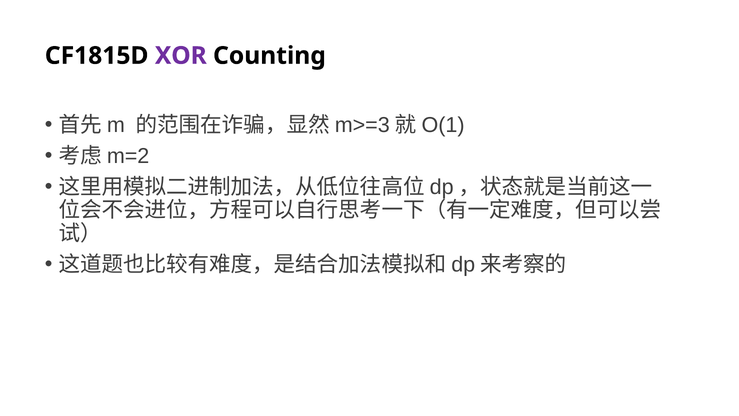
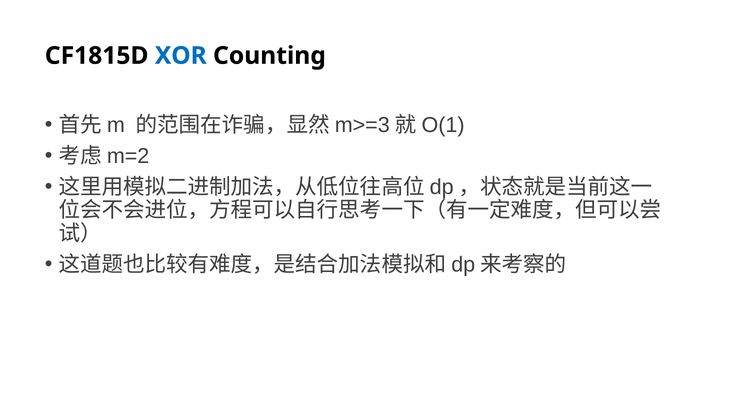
XOR colour: purple -> blue (181, 56)
